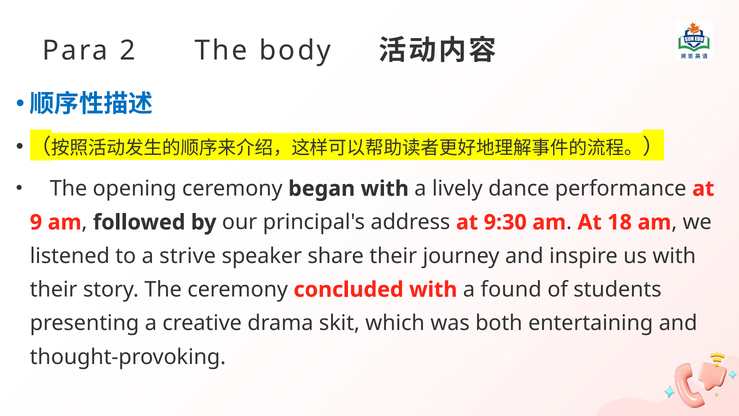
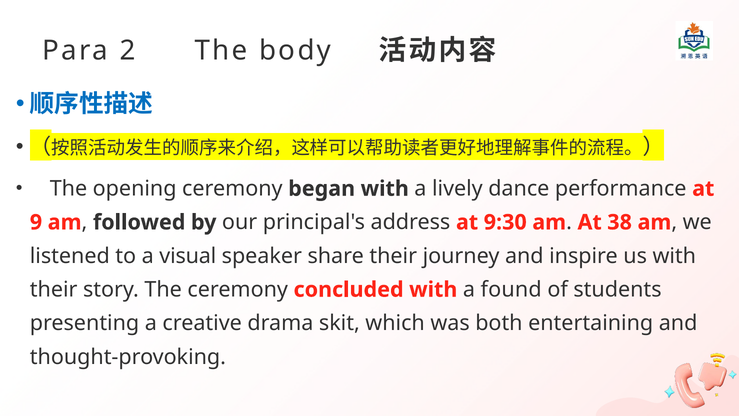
18: 18 -> 38 (620, 222)
strive: strive -> visual (188, 256)
